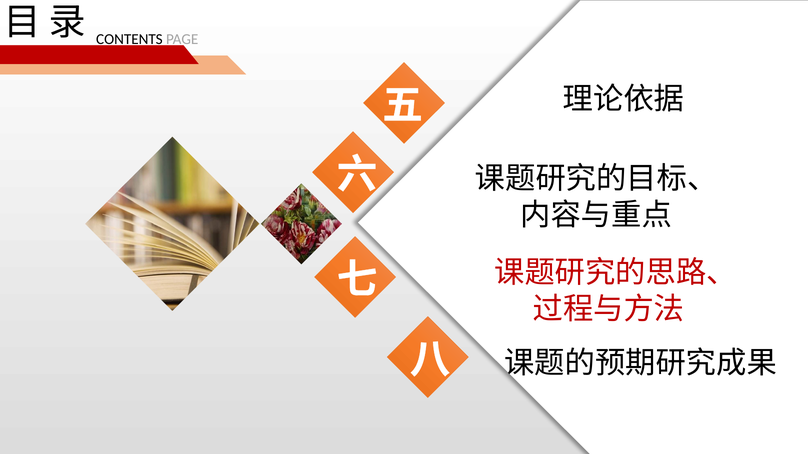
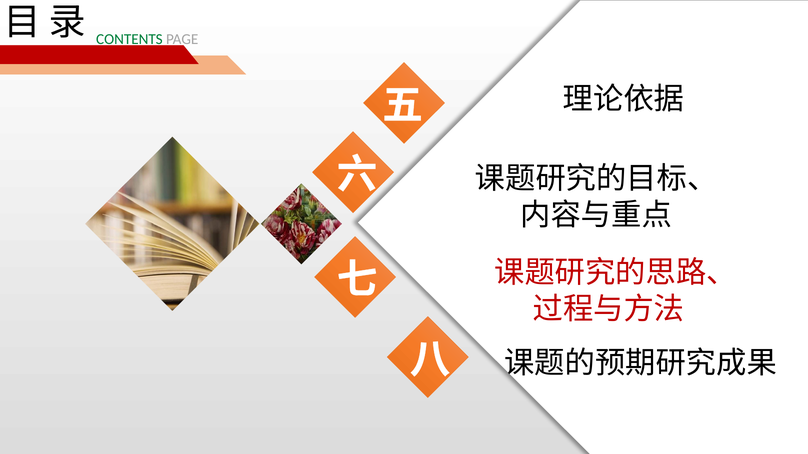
CONTENTS colour: black -> green (129, 39)
